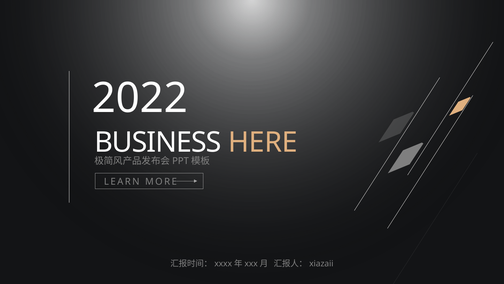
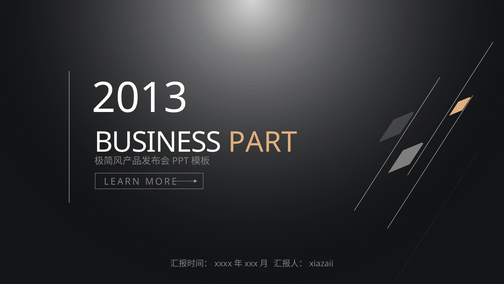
2022: 2022 -> 2013 (140, 98)
HERE: HERE -> PART (263, 142)
